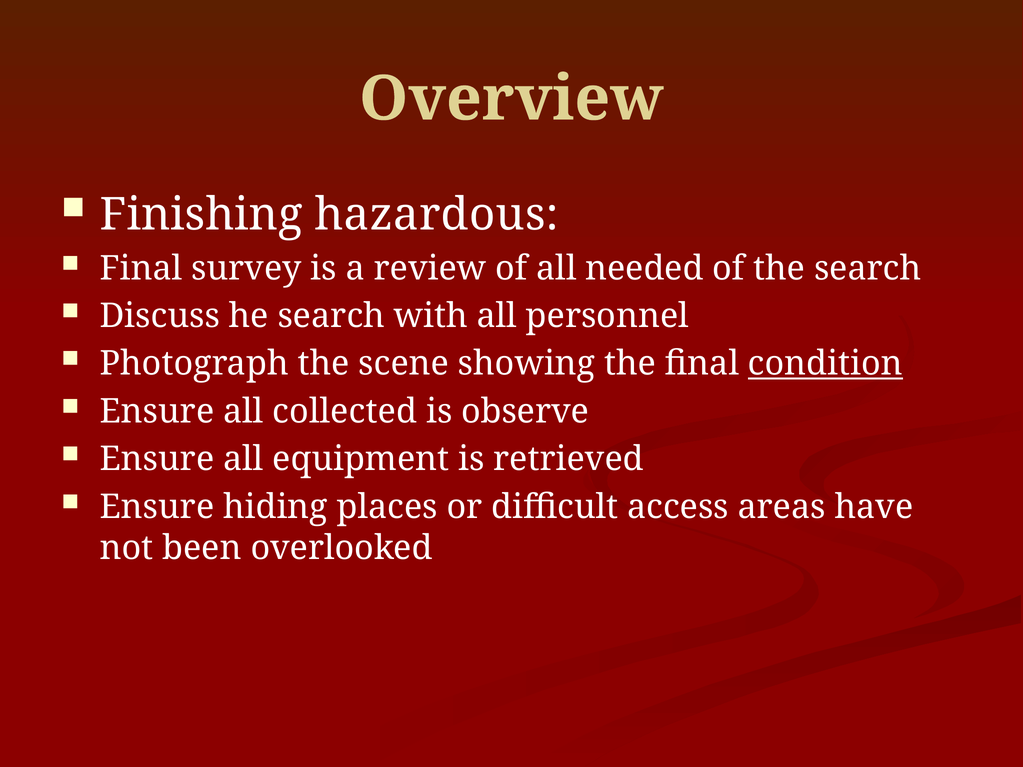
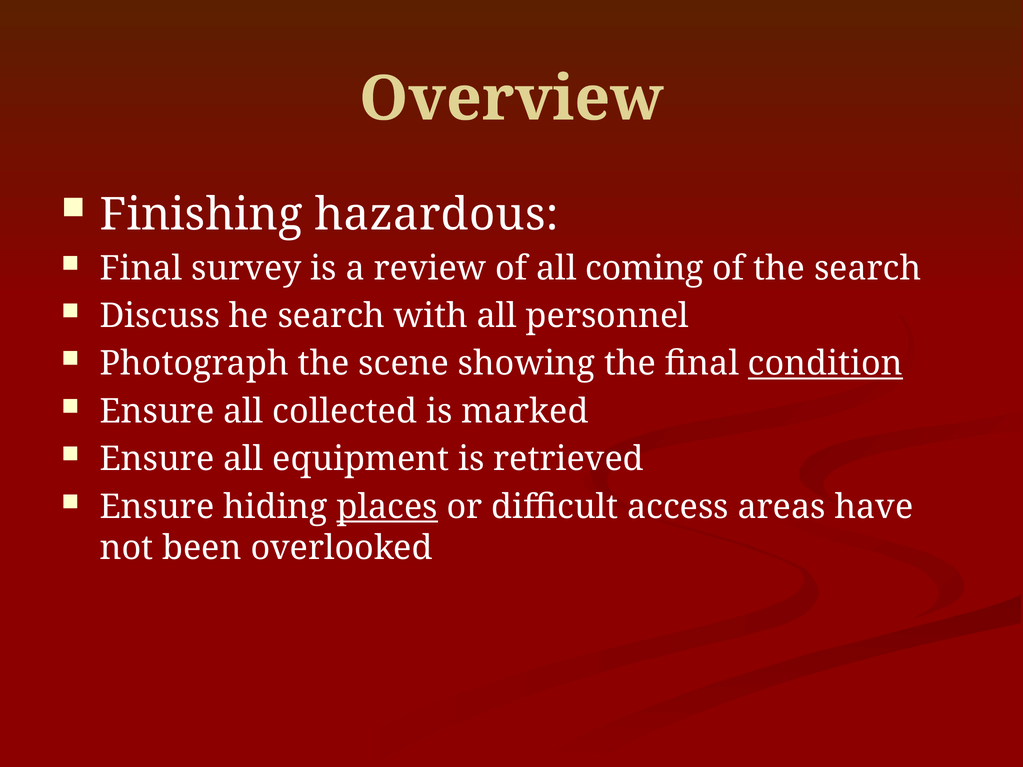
needed: needed -> coming (645, 268)
observe: observe -> marked (525, 412)
places underline: none -> present (387, 507)
